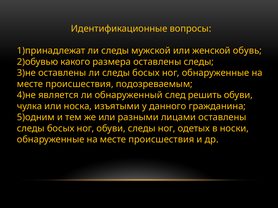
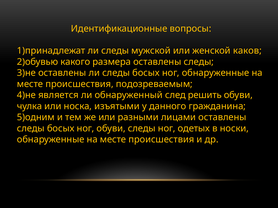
обувь: обувь -> каков (247, 51)
